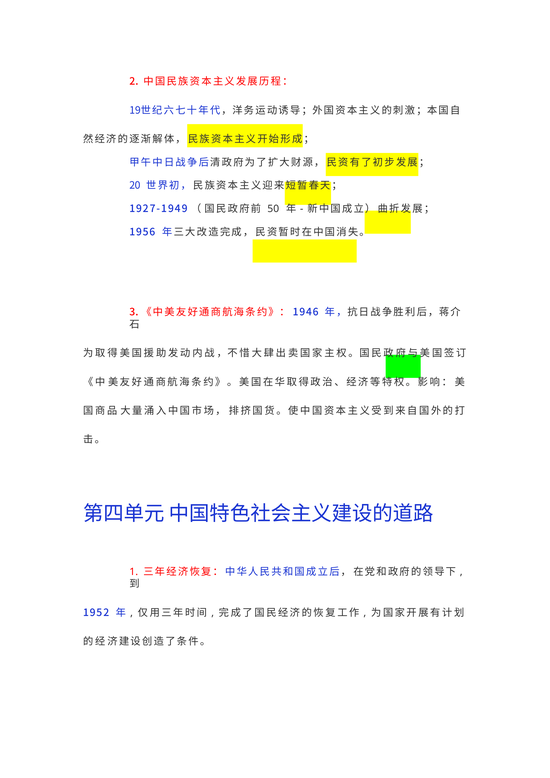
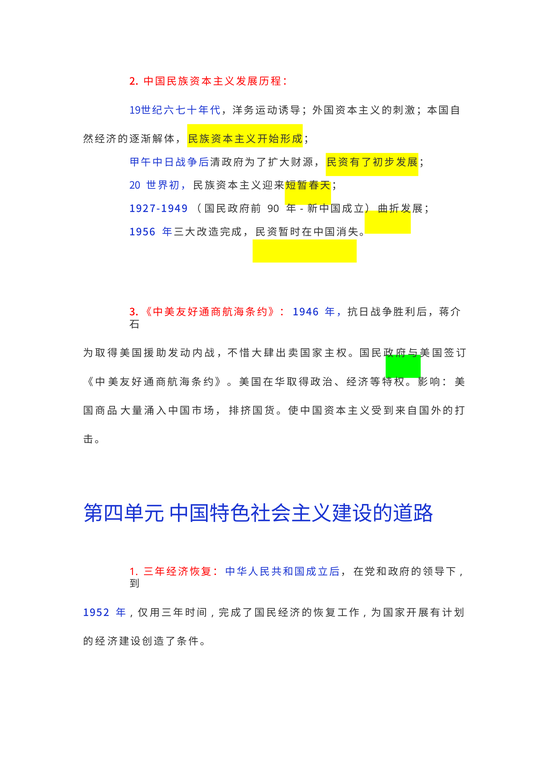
50: 50 -> 90 (273, 209)
